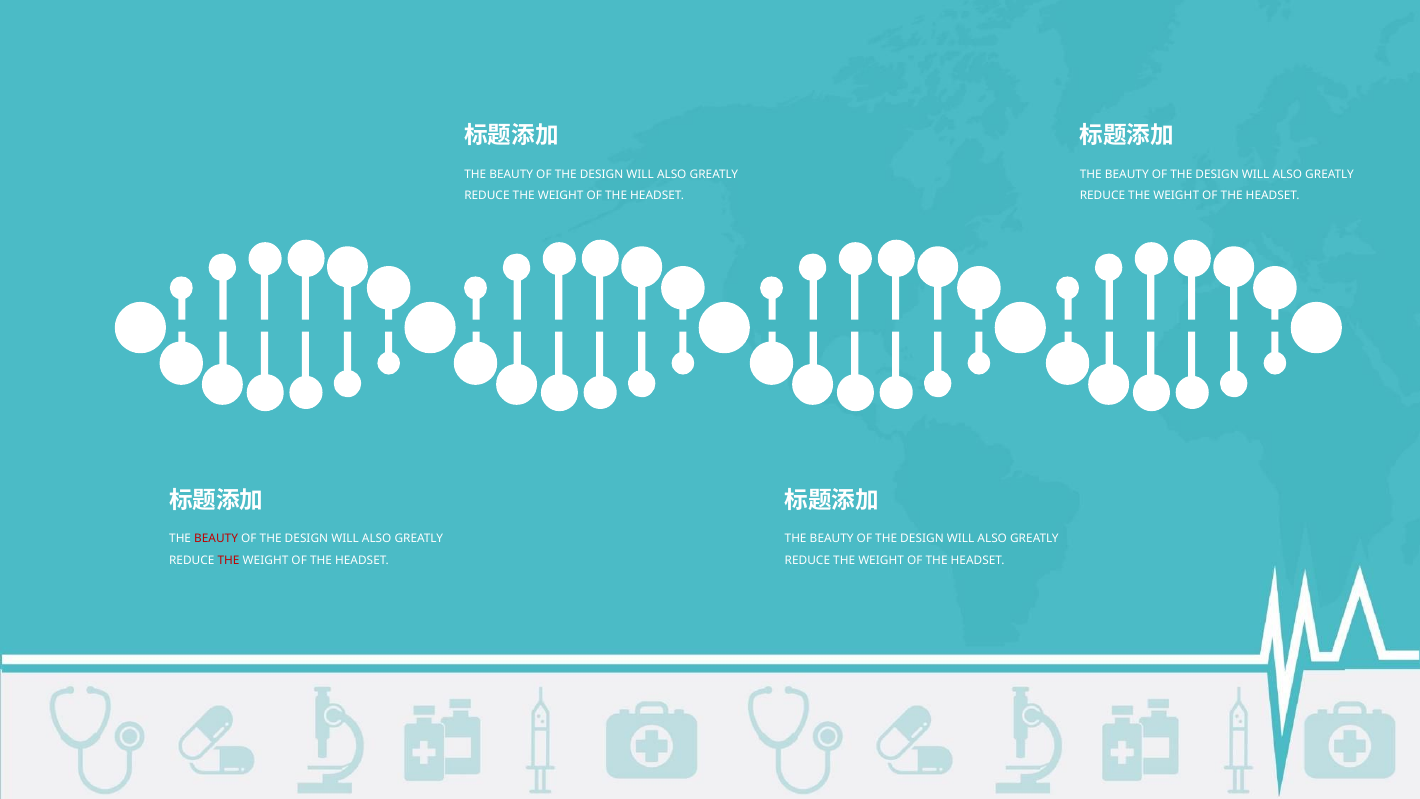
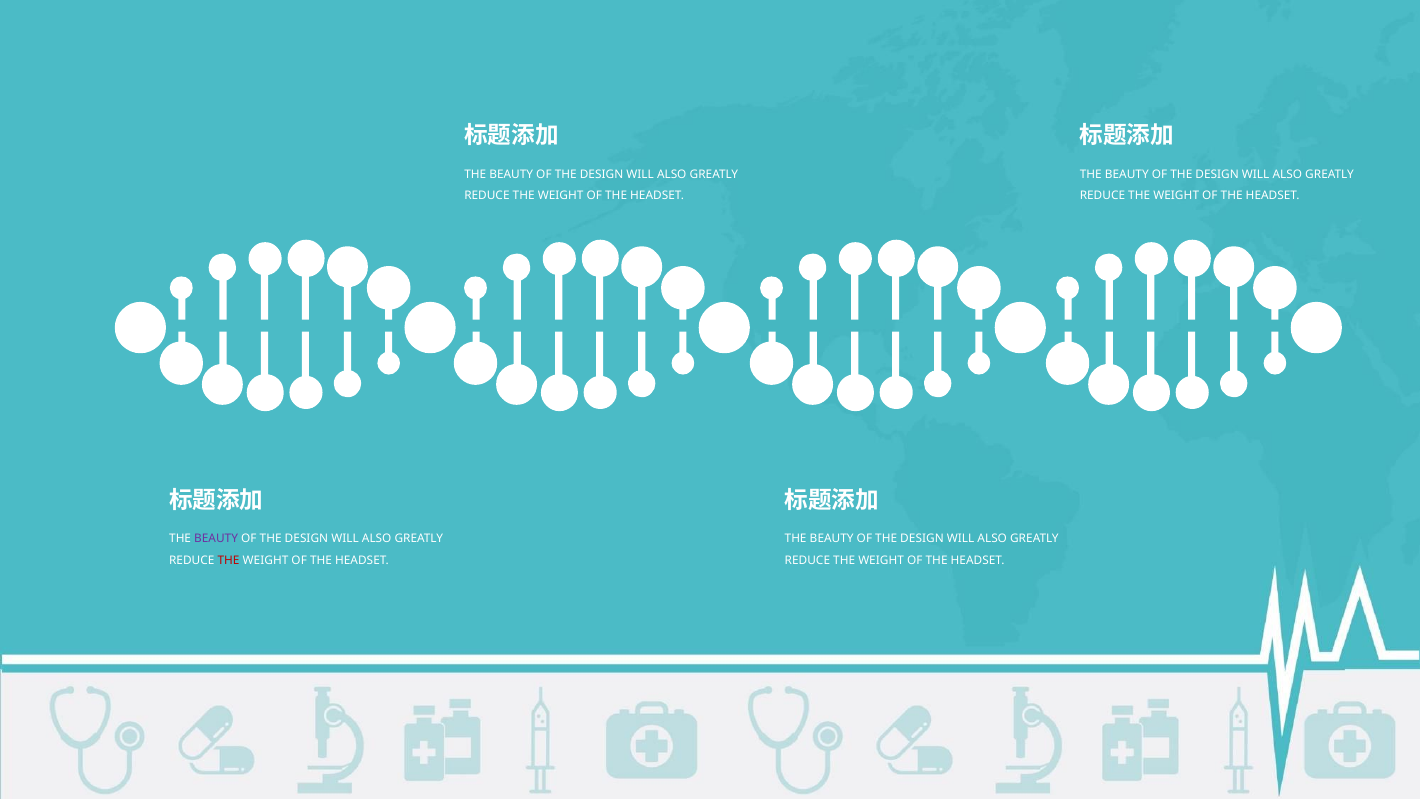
BEAUTY colour: red -> purple (216, 539)
